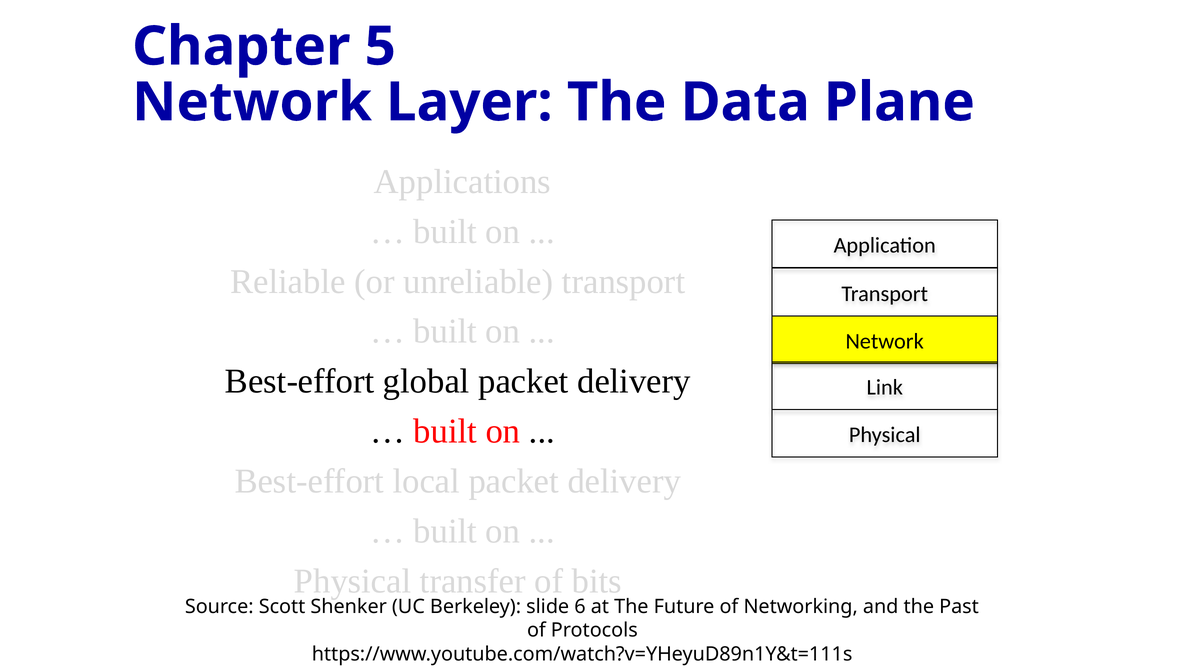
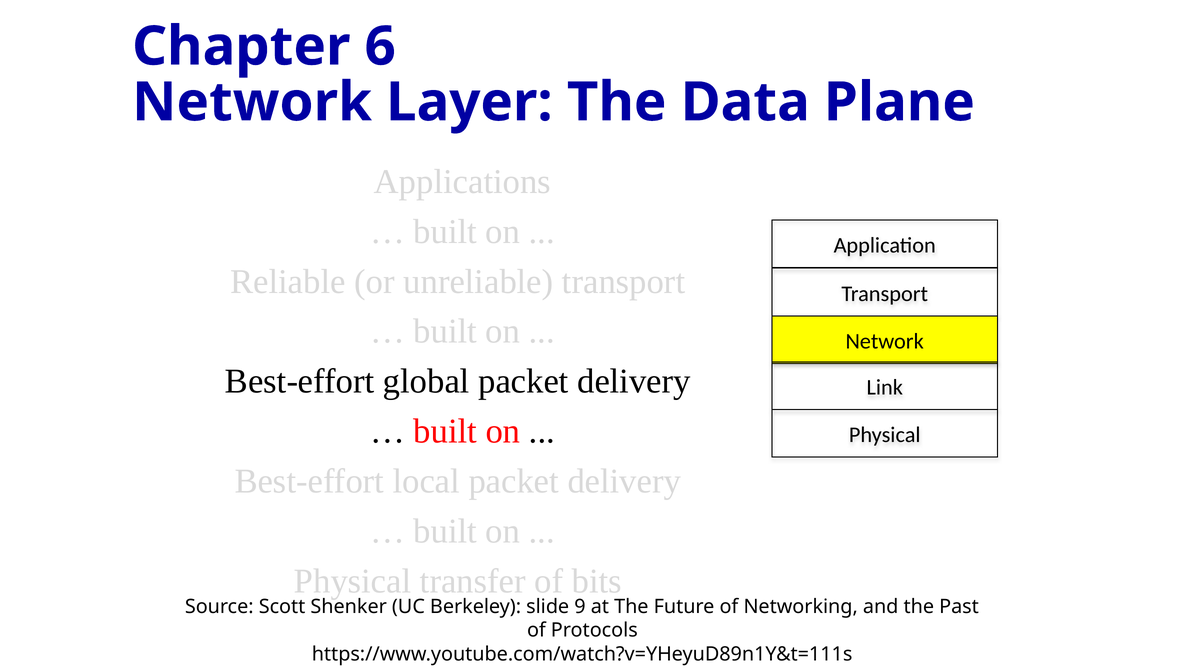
5: 5 -> 6 (380, 47)
6: 6 -> 9 (580, 606)
